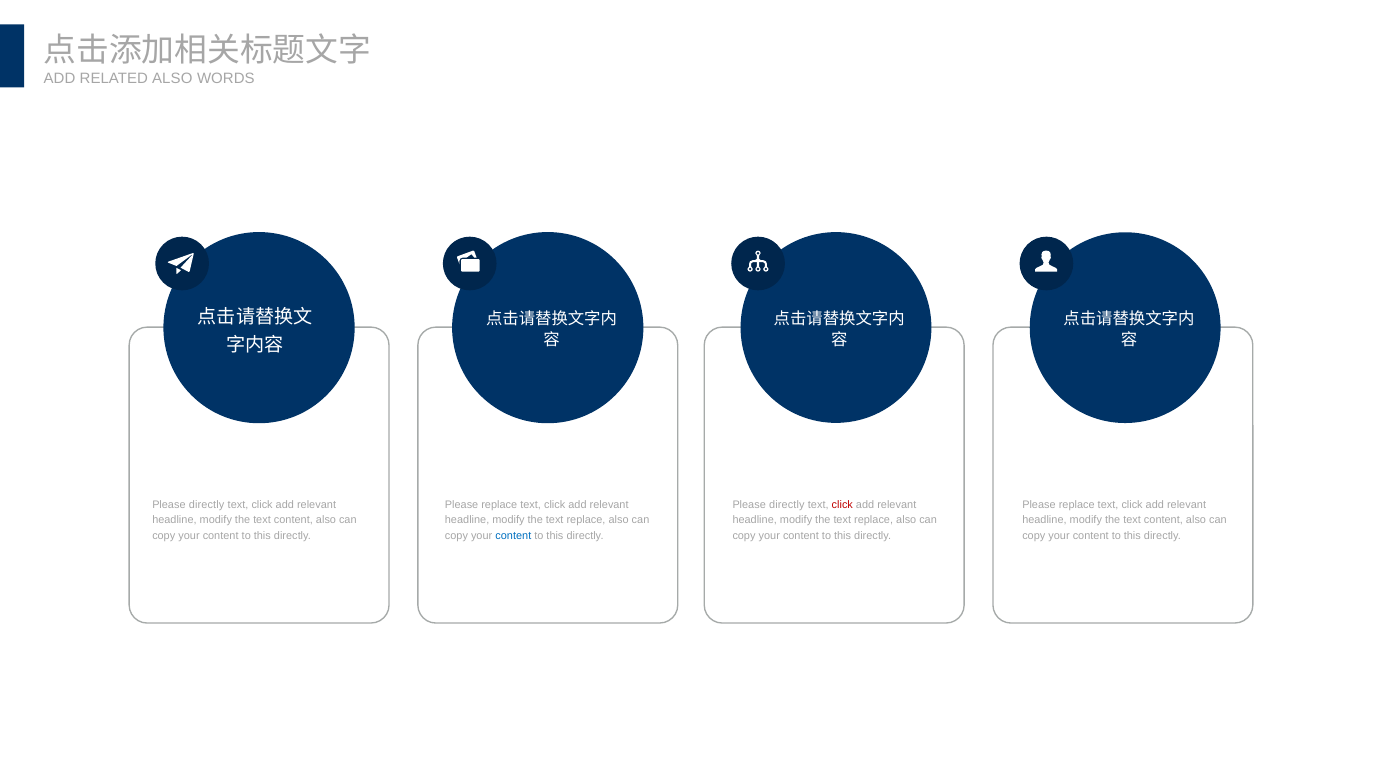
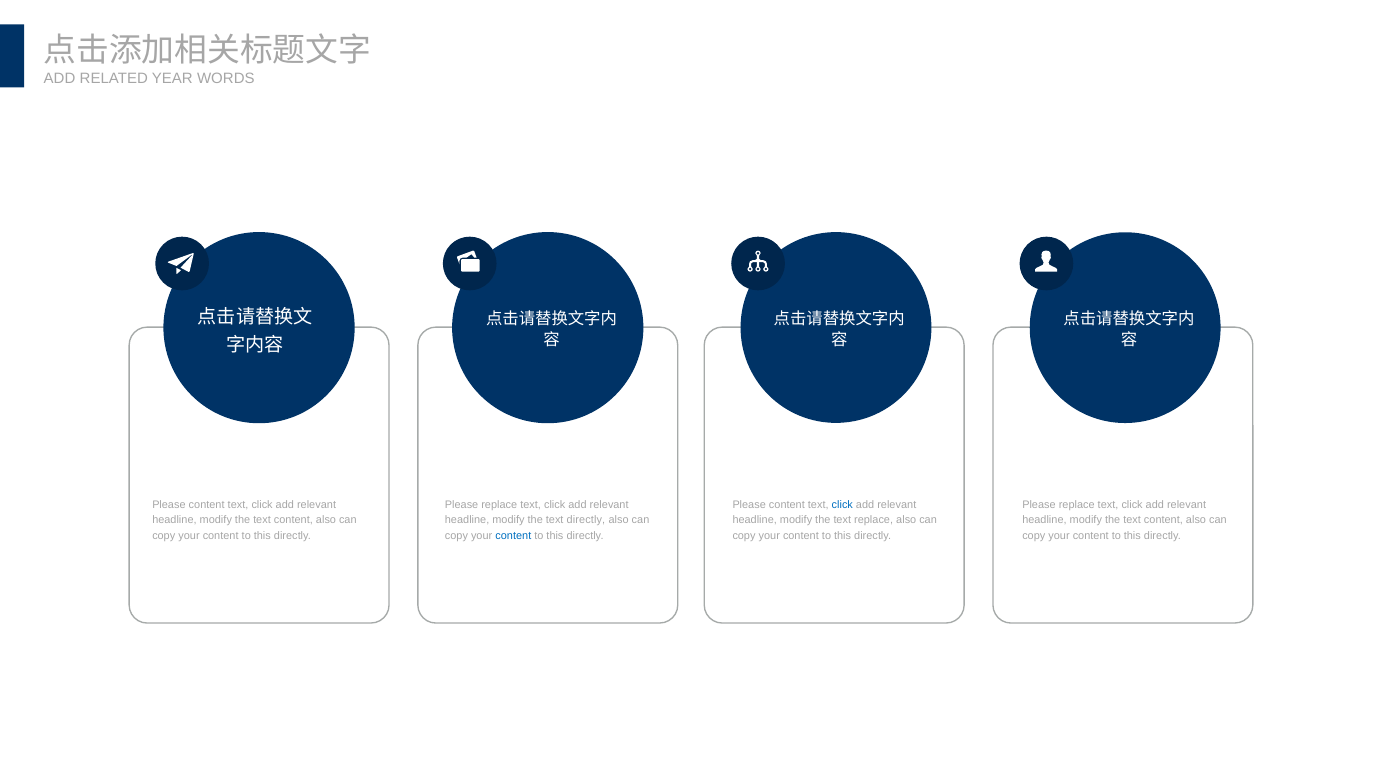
RELATED ALSO: ALSO -> YEAR (172, 78)
directly: directly -> content (207, 505)
directly: directly -> content (787, 505)
click colour: red -> blue (842, 505)
replace: replace -> directly (586, 521)
